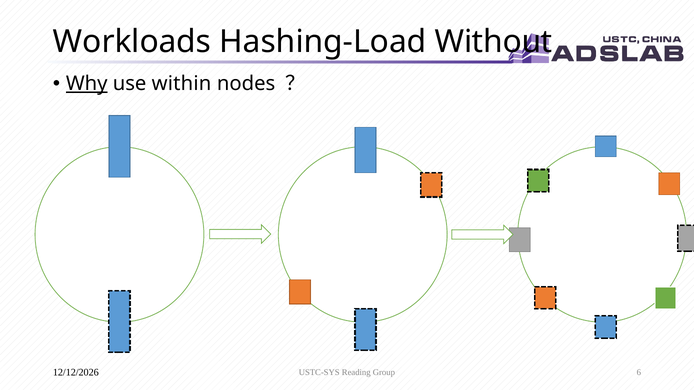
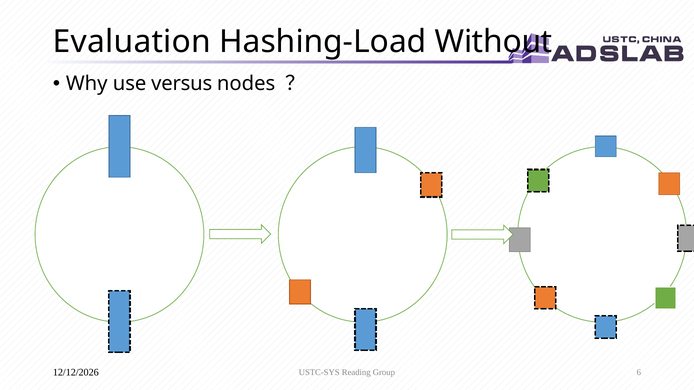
Workloads: Workloads -> Evaluation (132, 42)
Why underline: present -> none (87, 84)
within: within -> versus (182, 84)
